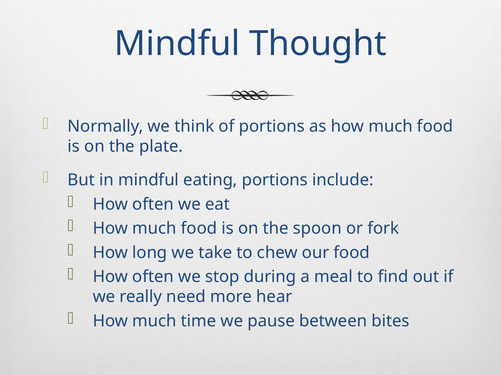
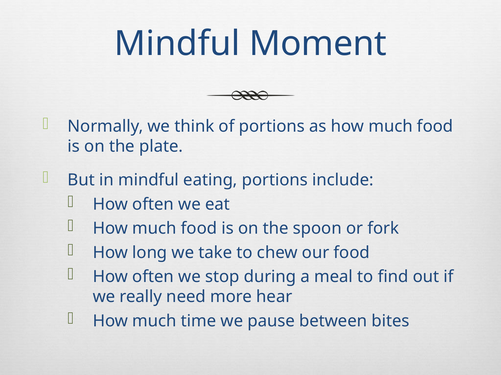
Thought: Thought -> Moment (318, 44)
